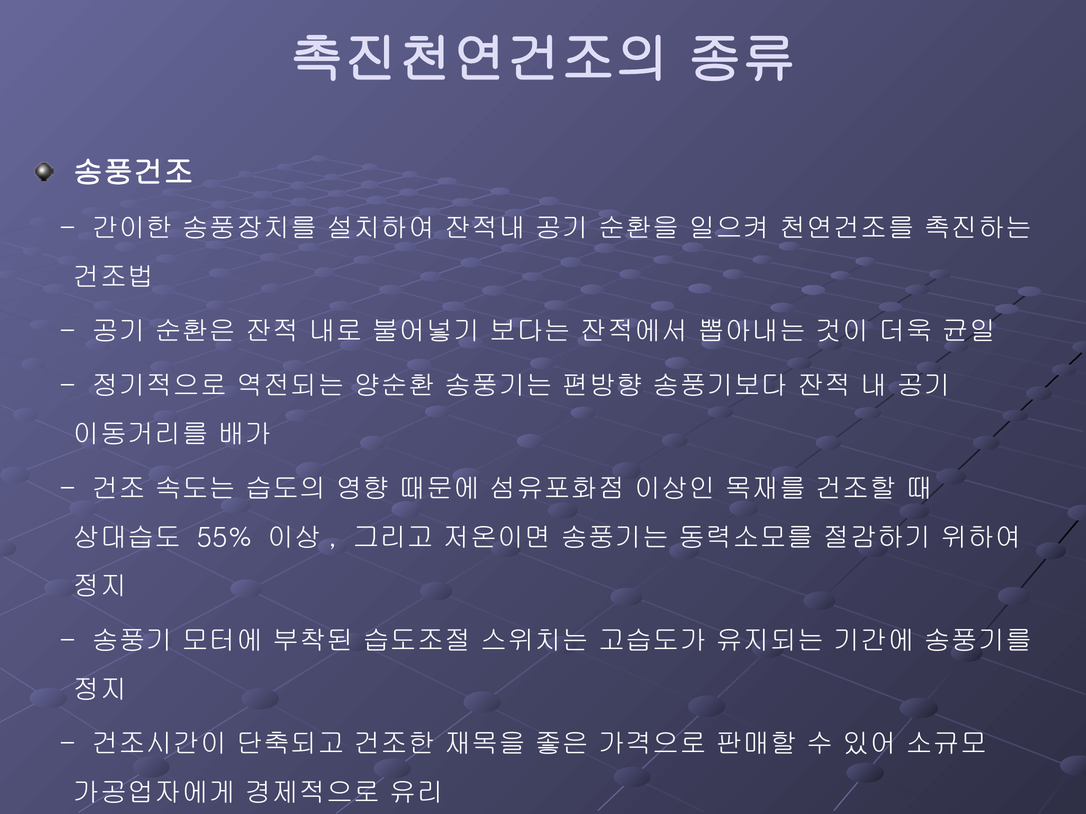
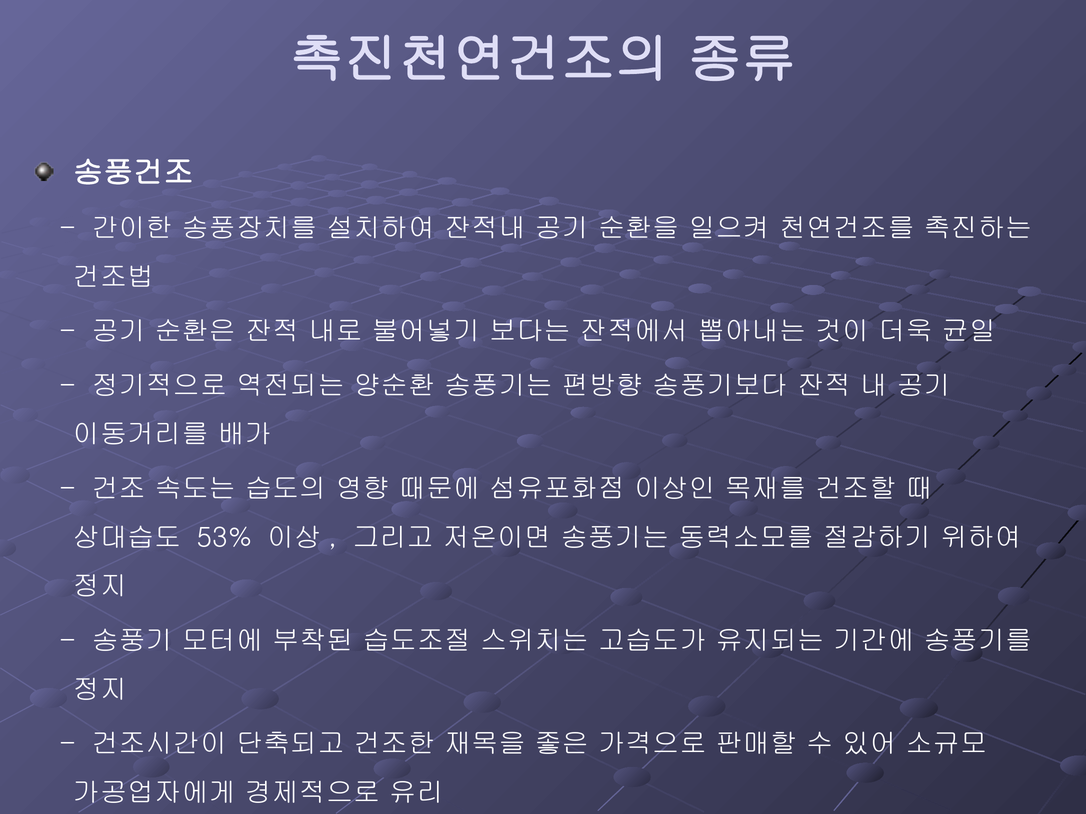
55%: 55% -> 53% (224, 538)
